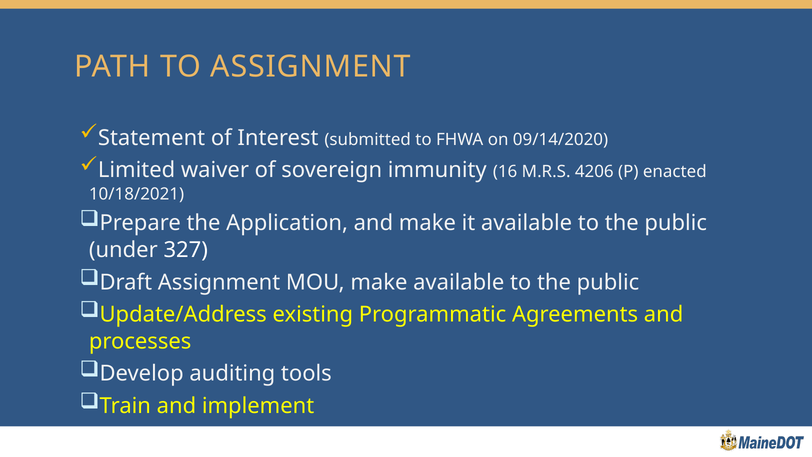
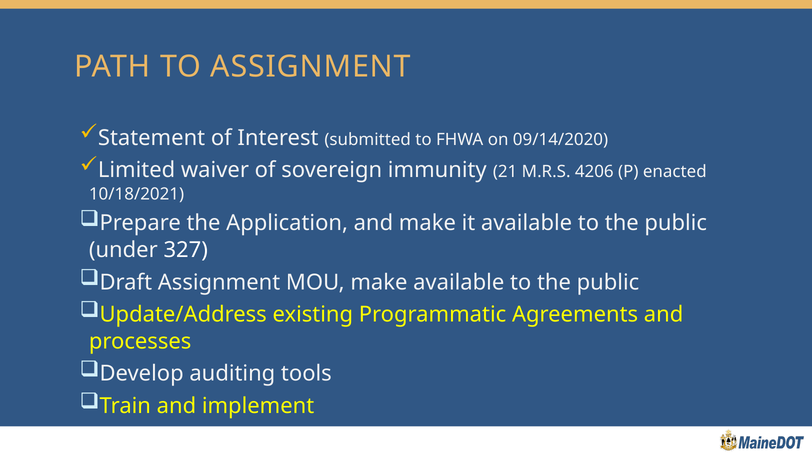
16: 16 -> 21 (505, 172)
